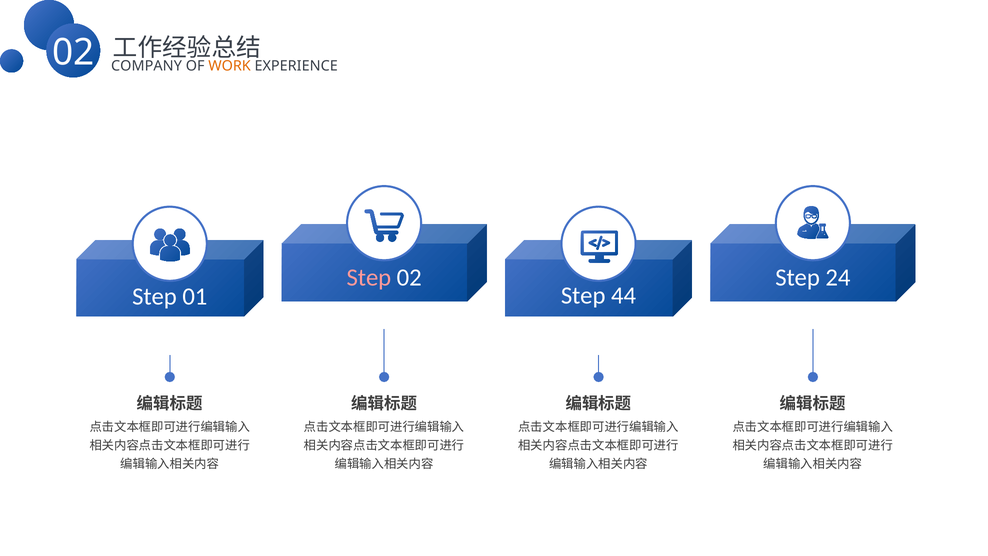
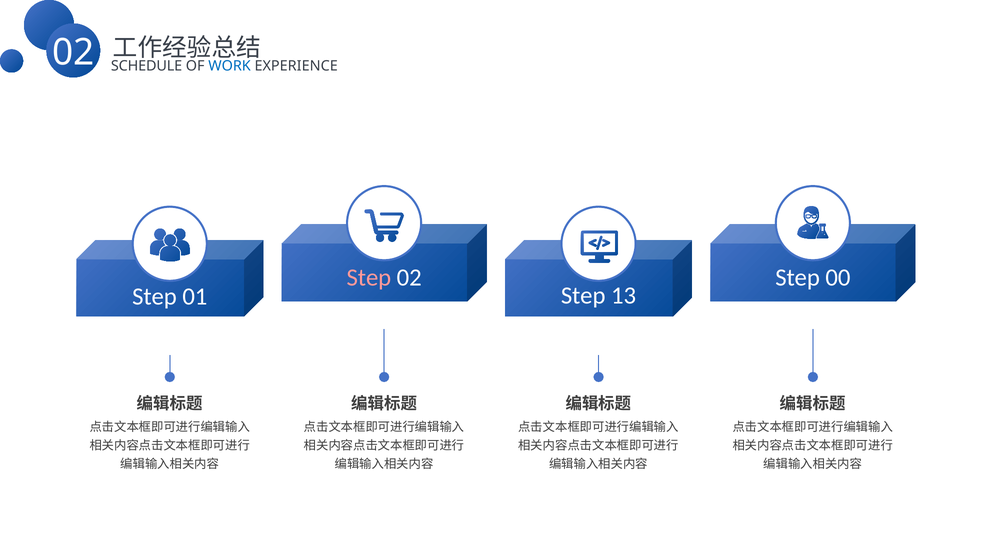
COMPANY: COMPANY -> SCHEDULE (147, 66)
WORK colour: orange -> blue (230, 66)
24: 24 -> 00 (838, 278)
44: 44 -> 13 (624, 295)
